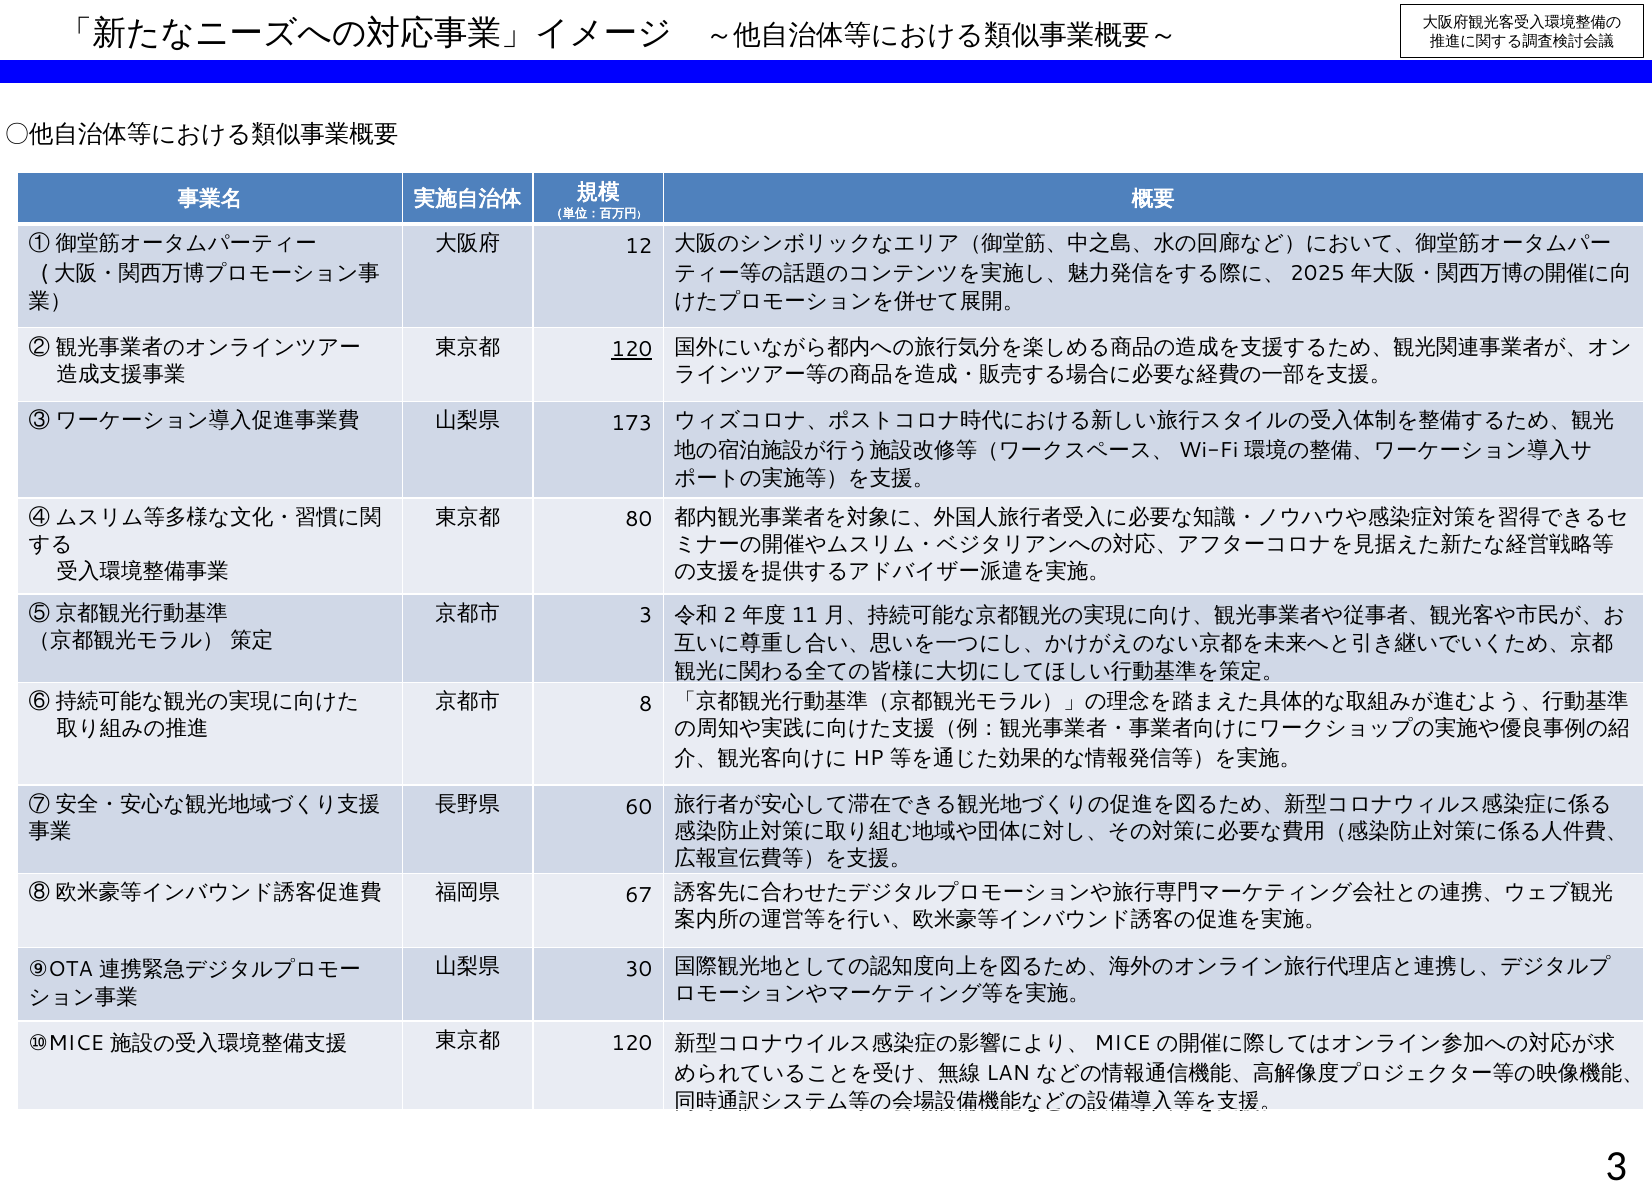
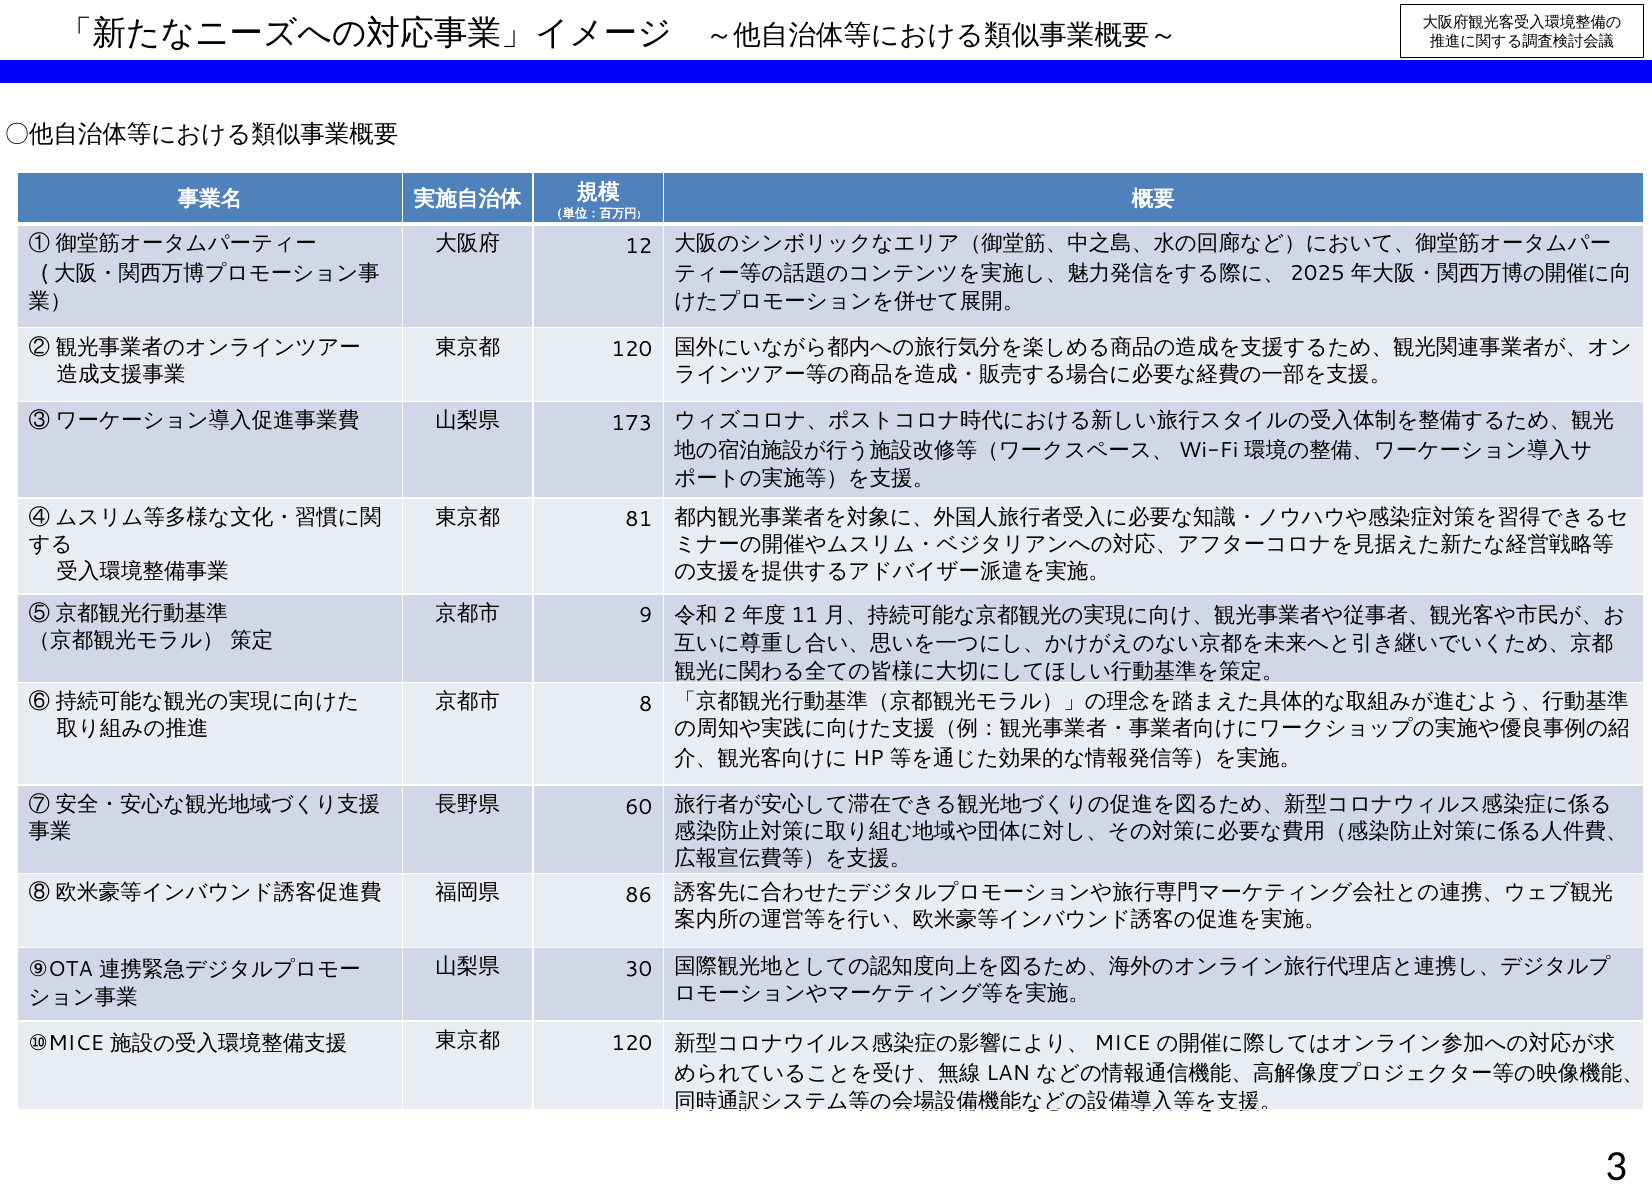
120 underline: present -> none (632, 350)
80: 80 -> 81 (639, 520)
3: 3 -> 9 (646, 616)
67: 67 -> 86 (639, 896)
